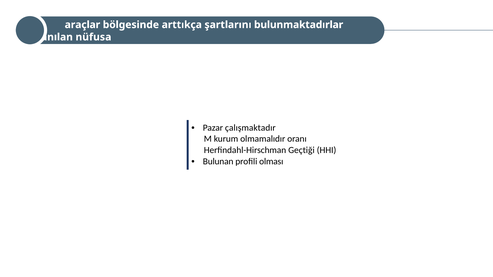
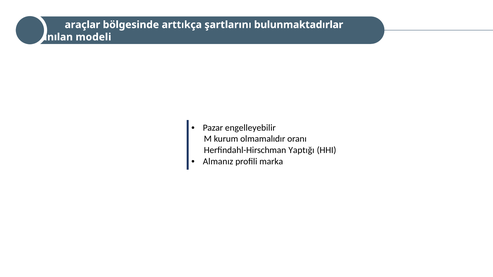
nüfusa: nüfusa -> modeli (93, 37)
çalışmaktadır: çalışmaktadır -> engelleyebilir (250, 128)
Geçtiği: Geçtiği -> Yaptığı (301, 150)
Bulunan: Bulunan -> Almanız (218, 162)
olması: olması -> marka (271, 162)
